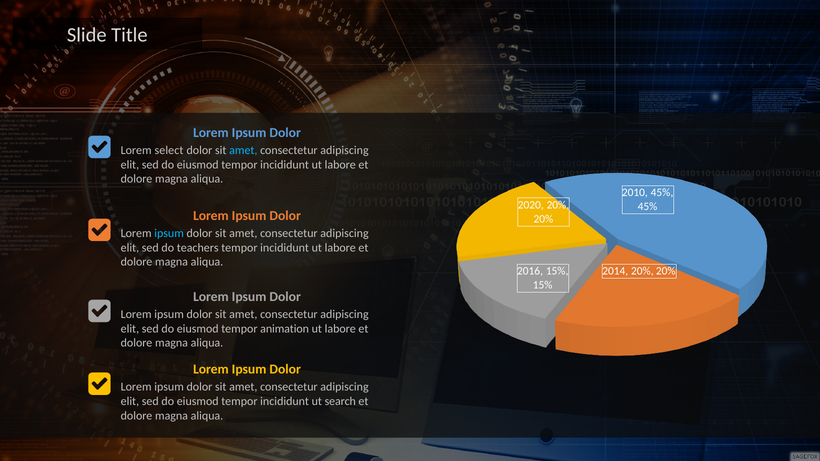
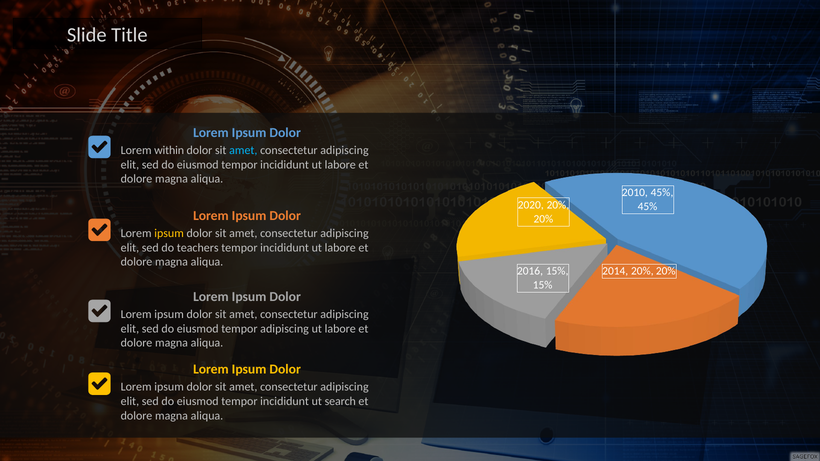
select: select -> within (169, 150)
ipsum colour: light blue -> yellow (169, 233)
tempor animation: animation -> adipiscing (285, 329)
